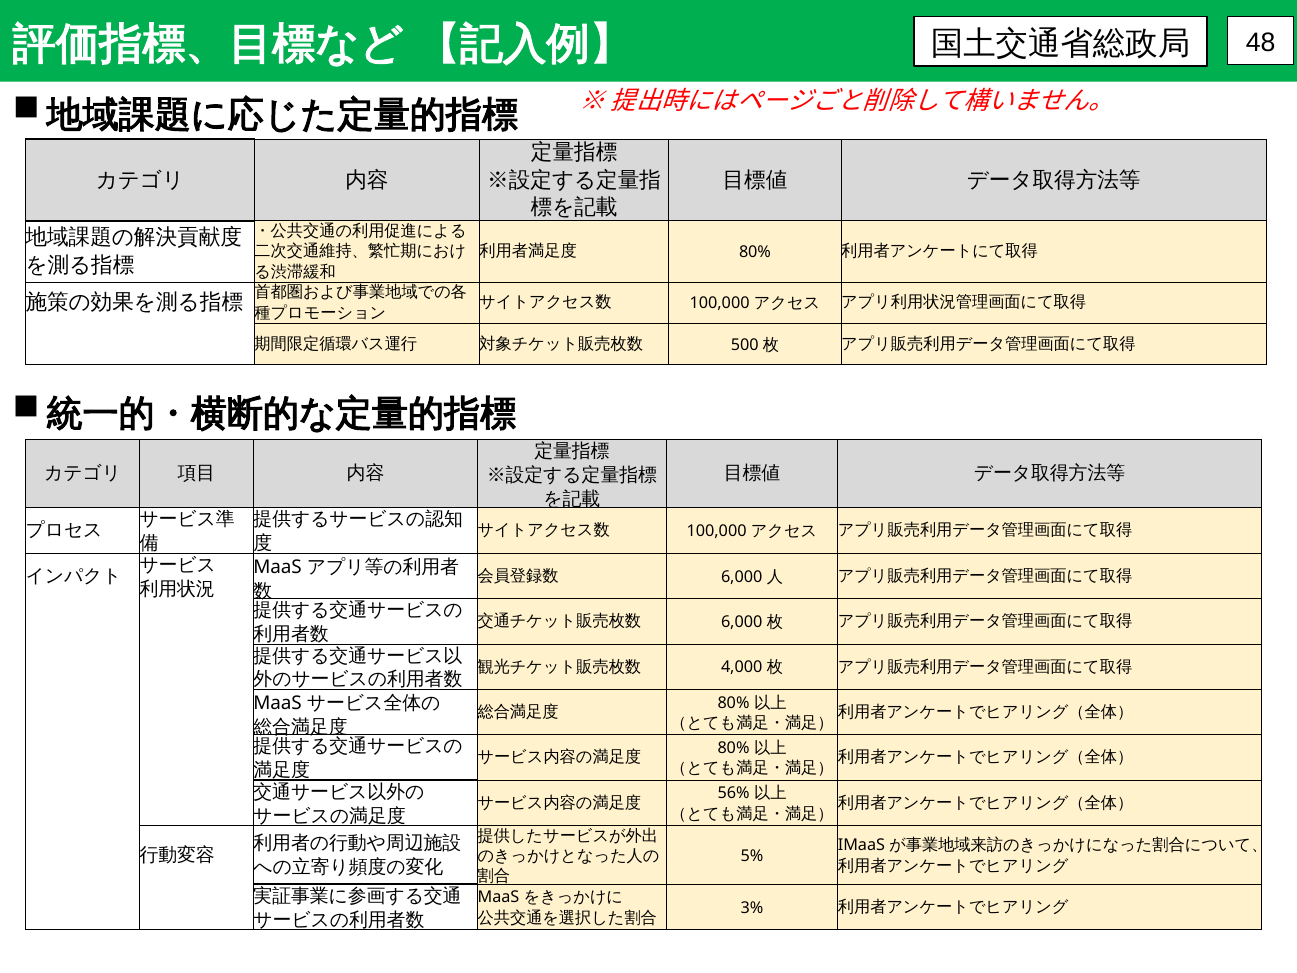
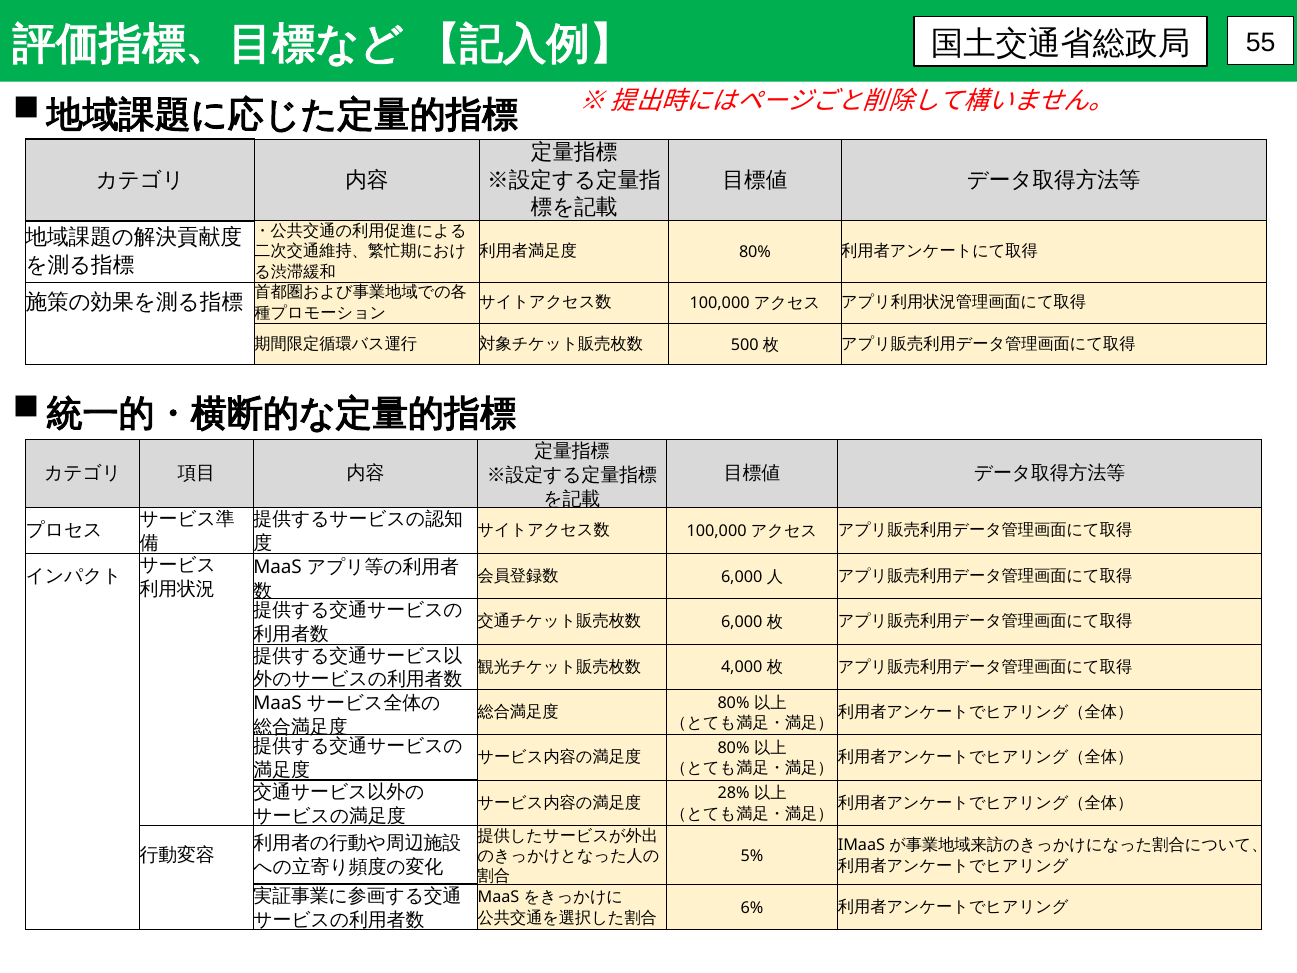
48: 48 -> 55 (1261, 42)
56%: 56% -> 28% (734, 793)
3%: 3% -> 6% (752, 908)
